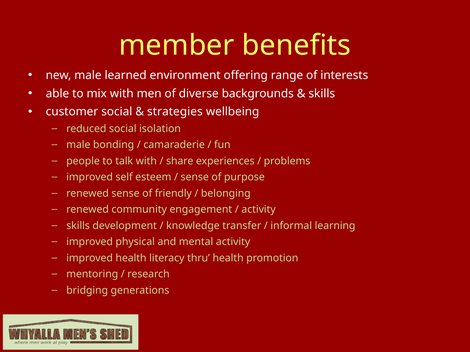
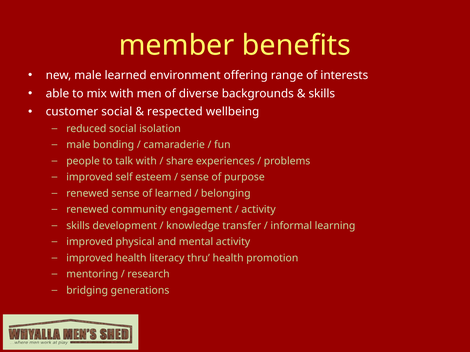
strategies: strategies -> respected (175, 112)
of friendly: friendly -> learned (173, 194)
